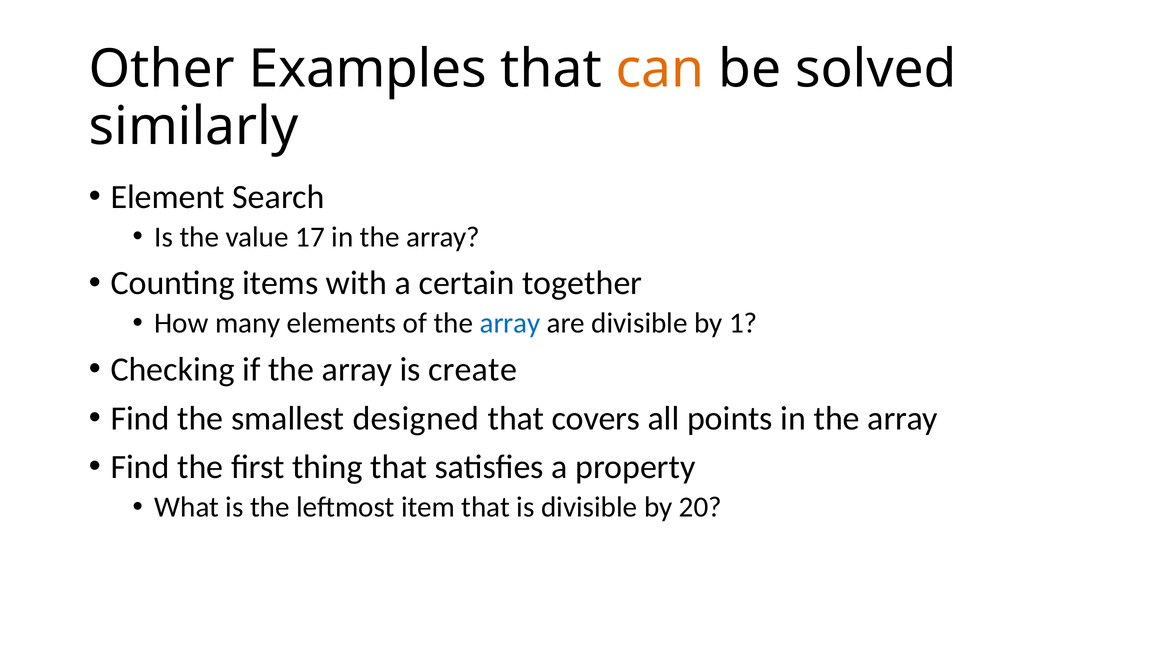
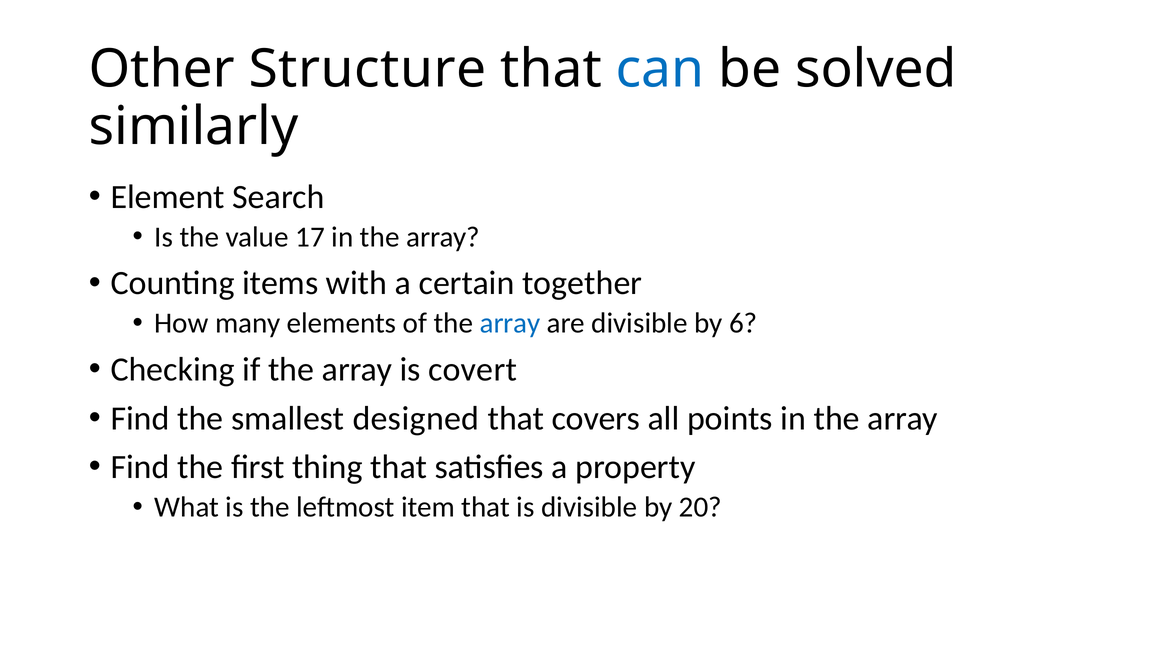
Examples: Examples -> Structure (367, 69)
can colour: orange -> blue (660, 69)
1: 1 -> 6 (743, 323)
create: create -> covert (473, 370)
